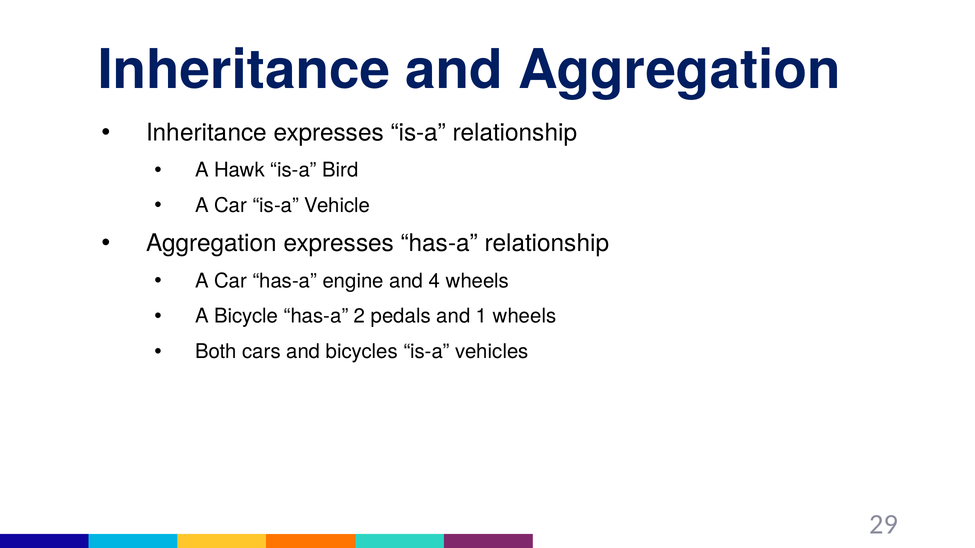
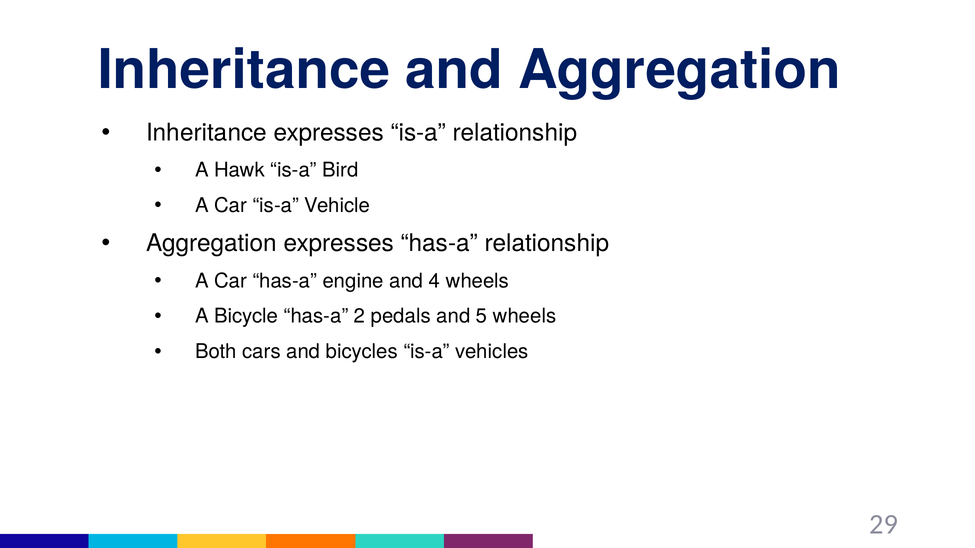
1: 1 -> 5 (482, 317)
